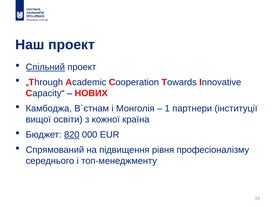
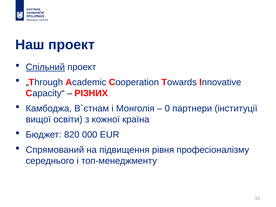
НОВИХ: НОВИХ -> РІЗНИХ (91, 93)
1: 1 -> 0 (167, 108)
820 underline: present -> none (72, 135)
